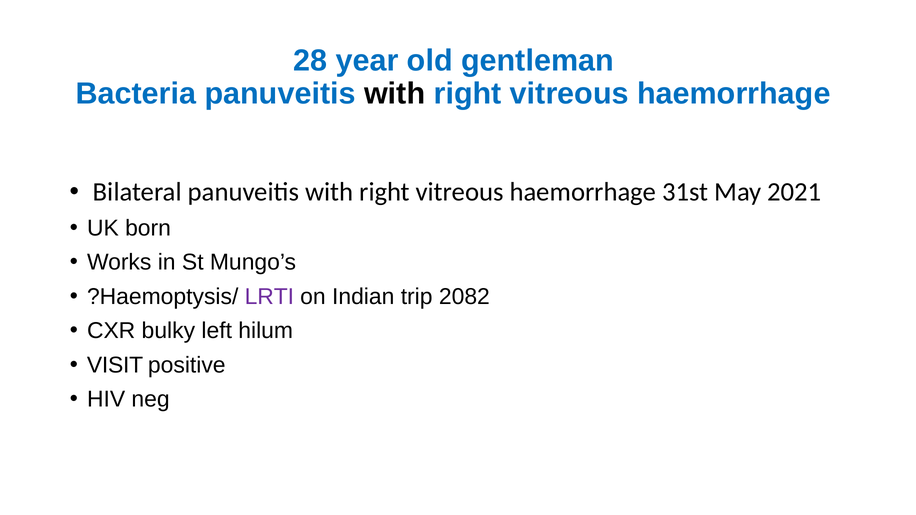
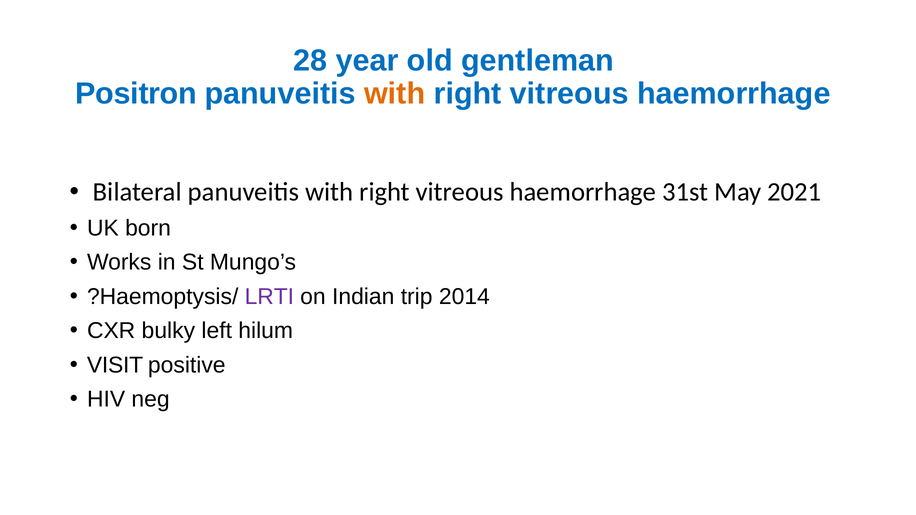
Bacteria: Bacteria -> Positron (136, 94)
with colour: black -> orange (395, 94)
2082: 2082 -> 2014 (464, 297)
